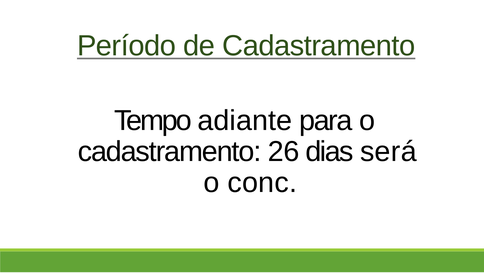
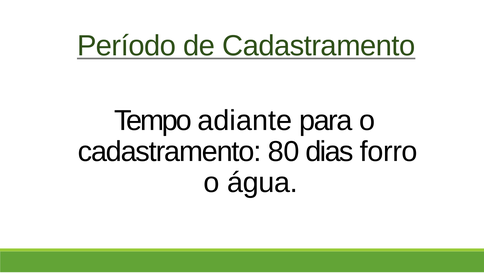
26: 26 -> 80 (284, 151)
será: será -> forro (389, 151)
conc: conc -> água (263, 182)
